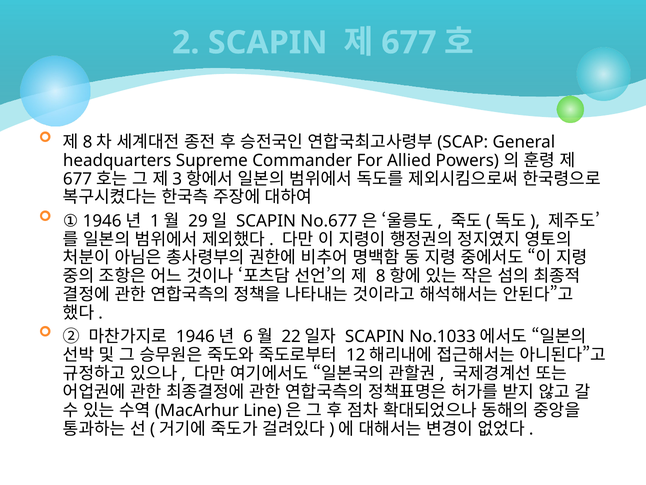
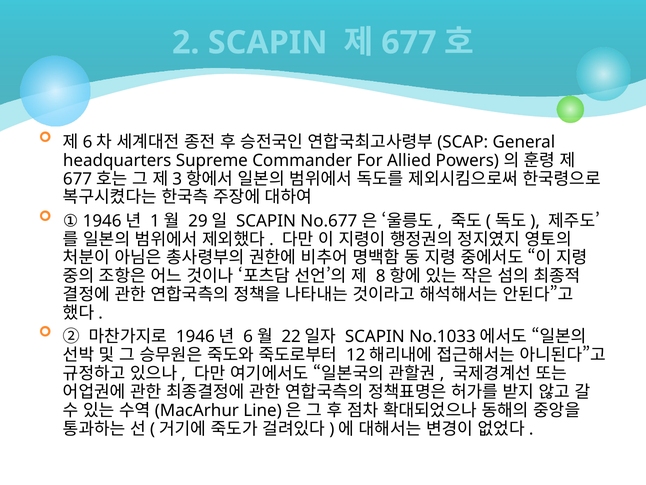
8: 8 -> 6 (88, 142)
